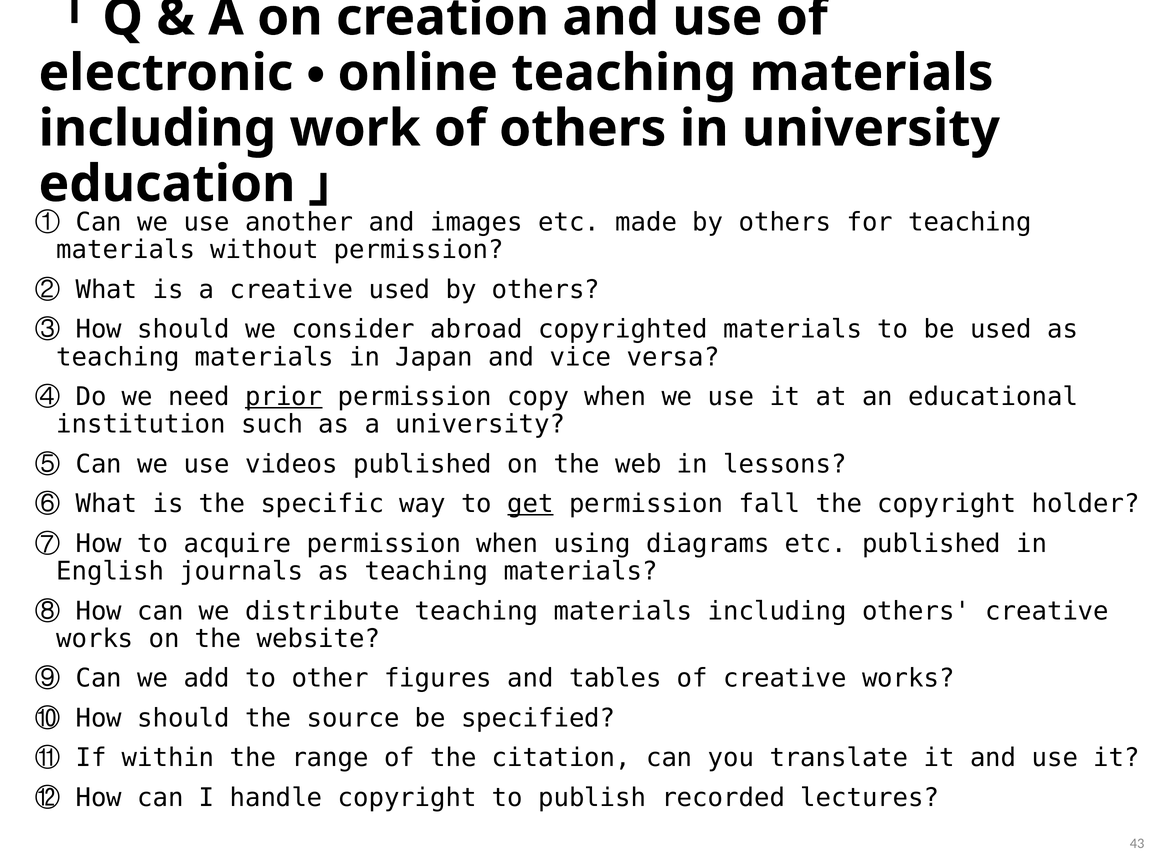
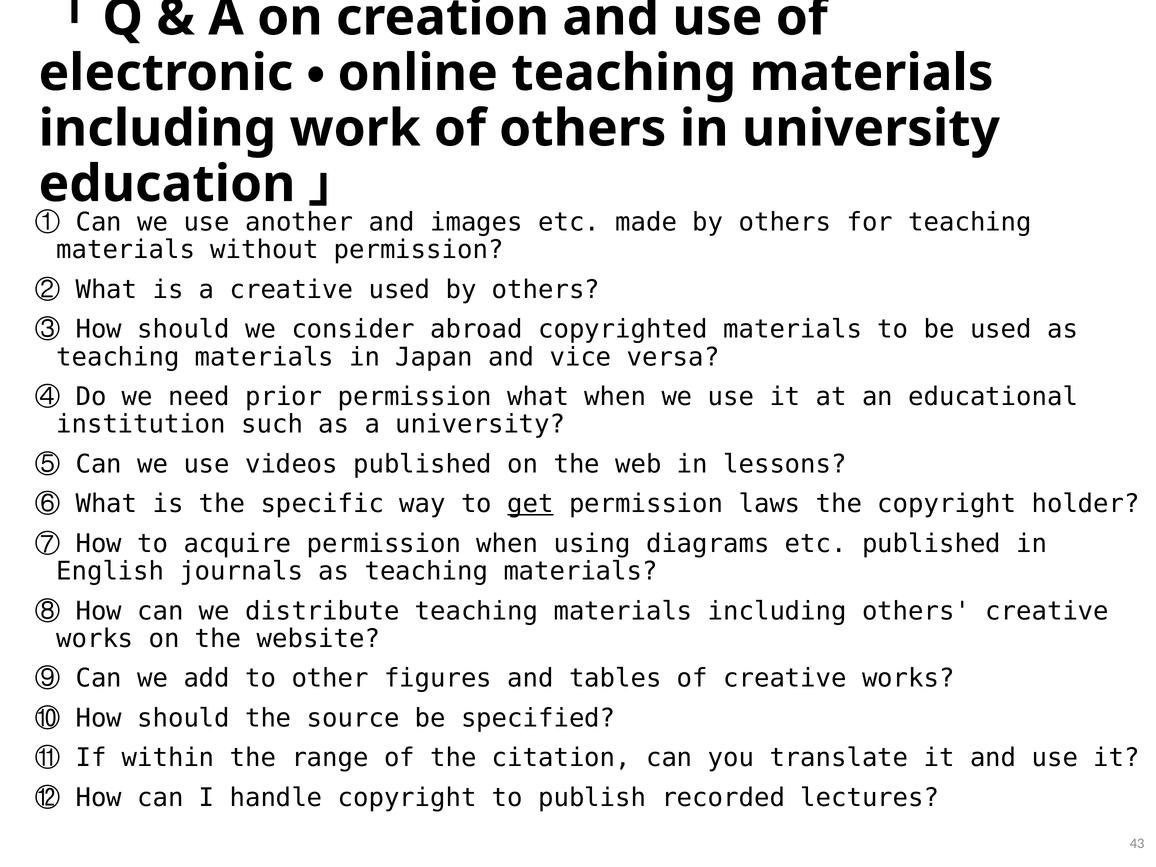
prior underline: present -> none (284, 397)
permission copy: copy -> what (538, 397)
fall: fall -> laws (770, 504)
